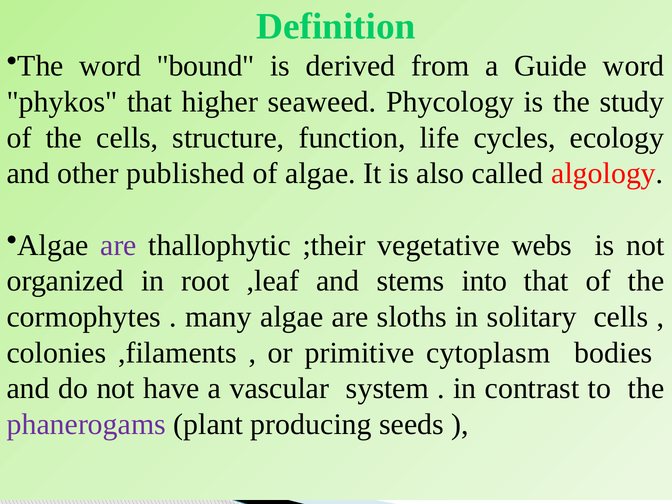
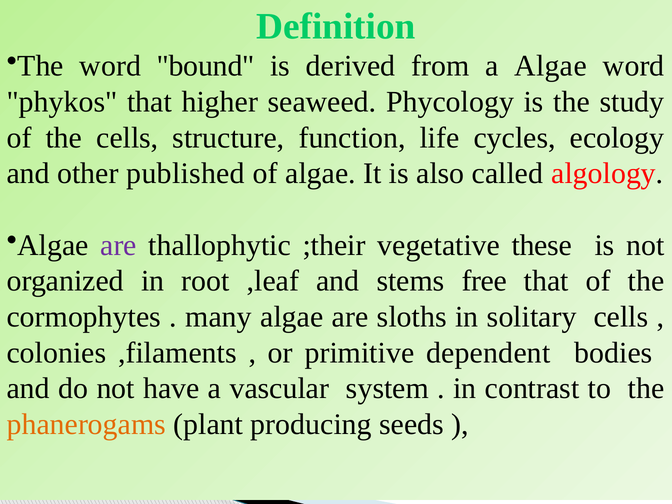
a Guide: Guide -> Algae (551, 66)
webs: webs -> these (542, 245)
into: into -> free (484, 281)
cytoplasm: cytoplasm -> dependent (488, 353)
phanerogams colour: purple -> orange (86, 424)
